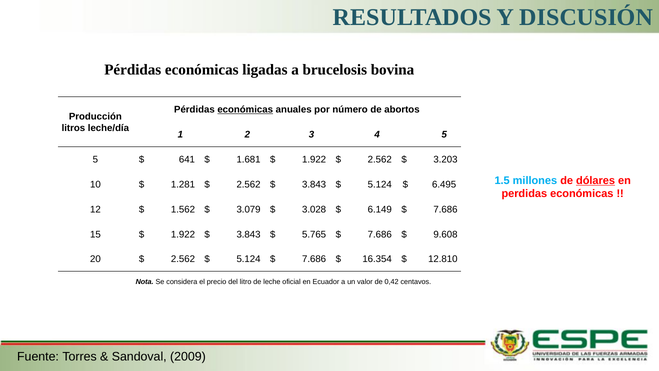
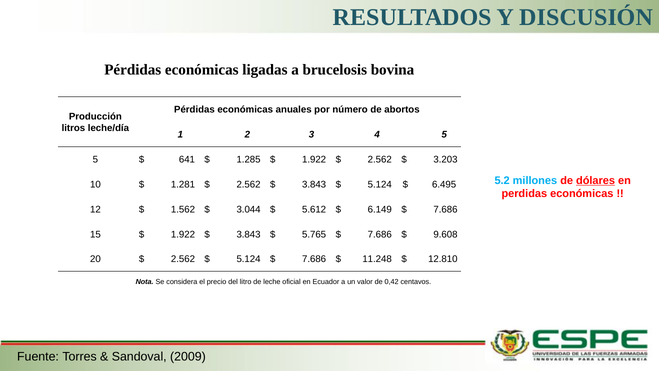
económicas underline: present -> none (245, 110)
1.681: 1.681 -> 1.285 (249, 160)
1.5: 1.5 -> 5.2 (502, 180)
3.079: 3.079 -> 3.044 (249, 209)
3.028: 3.028 -> 5.612 (314, 209)
16.354: 16.354 -> 11.248 (377, 259)
